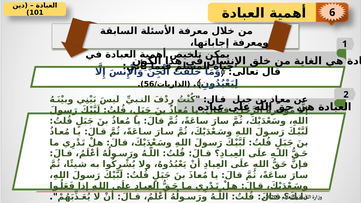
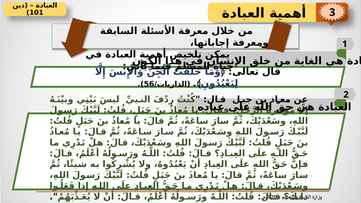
6: 6 -> 3 (332, 12)
